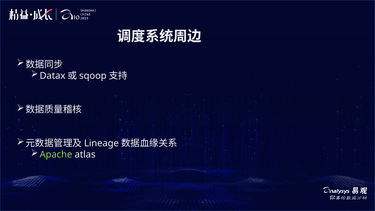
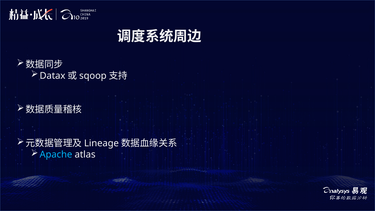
Apache colour: light green -> light blue (56, 154)
